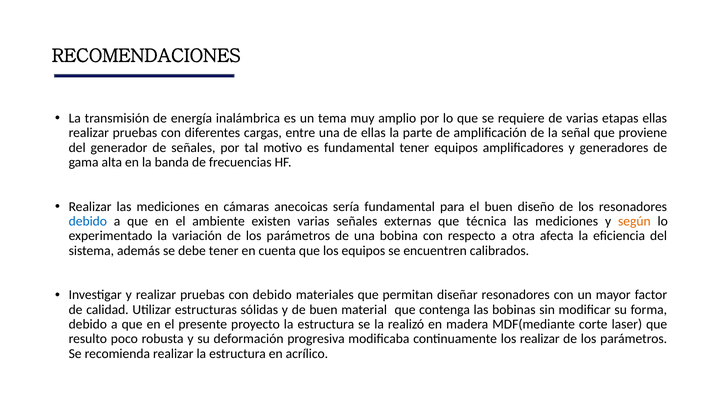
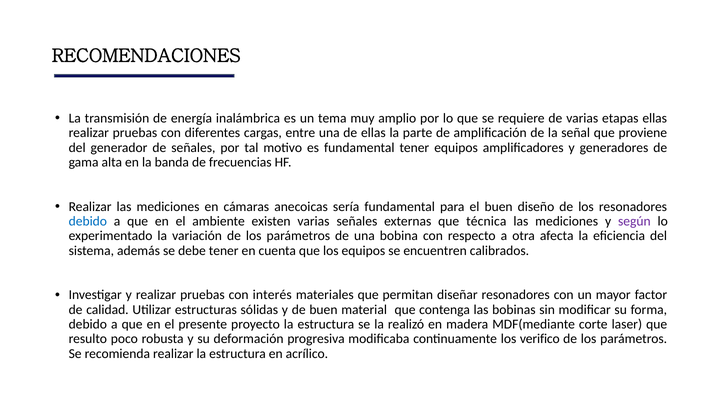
según colour: orange -> purple (634, 221)
con debido: debido -> interés (272, 295)
los realizar: realizar -> verifico (540, 339)
